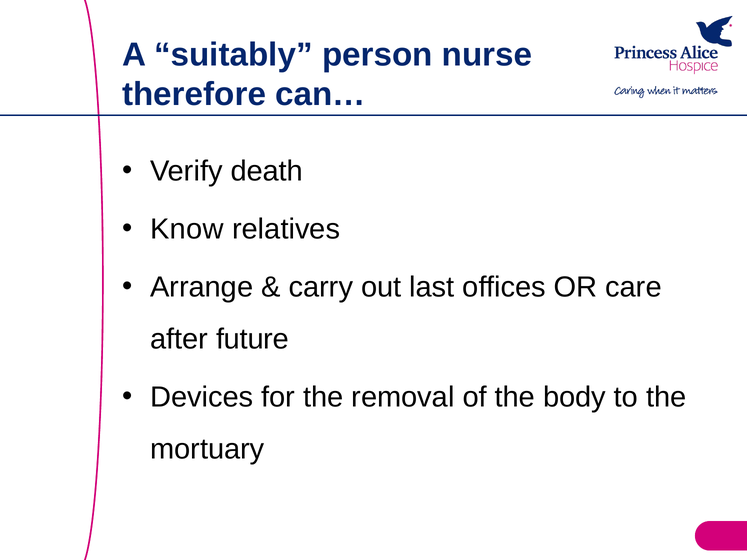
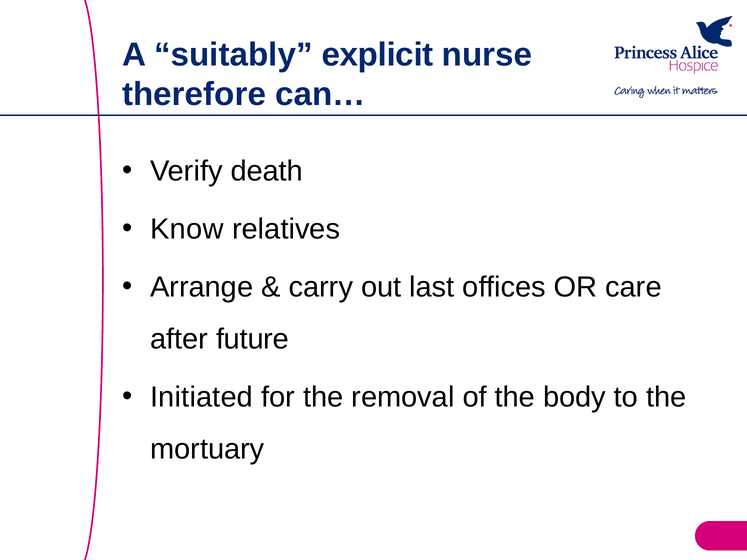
person: person -> explicit (378, 55)
Devices: Devices -> Initiated (202, 397)
